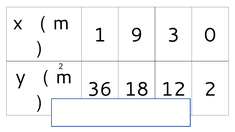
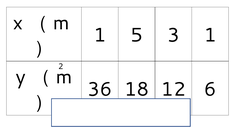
9: 9 -> 5 (137, 35)
3 0: 0 -> 1 (210, 35)
2: 2 -> 6 (210, 89)
